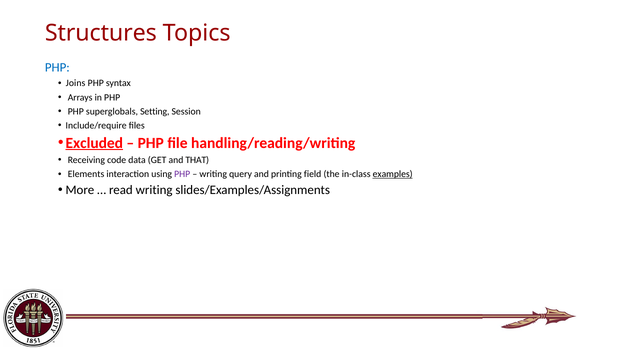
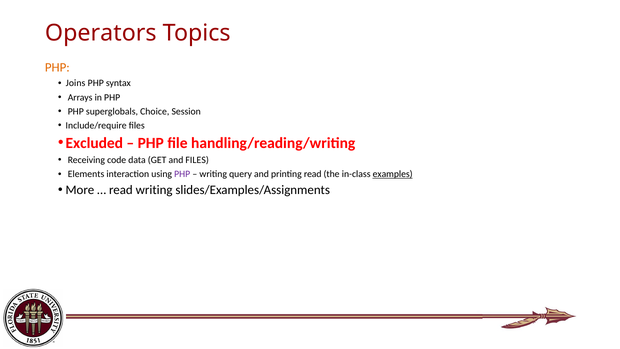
Structures: Structures -> Operators (101, 33)
PHP colour: blue -> orange (57, 67)
Setting: Setting -> Choice (155, 111)
Excluded underline: present -> none (94, 143)
and THAT: THAT -> FILES (197, 160)
printing field: field -> read (313, 174)
